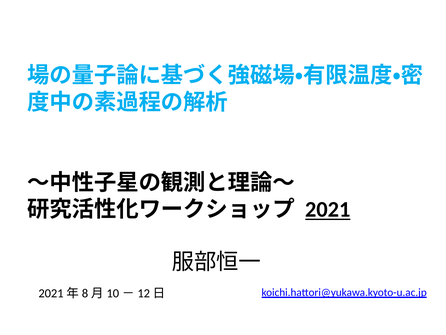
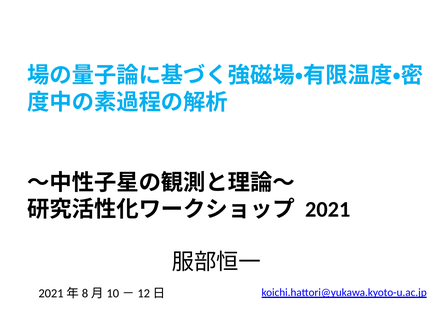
2021 underline: present -> none (328, 209)
